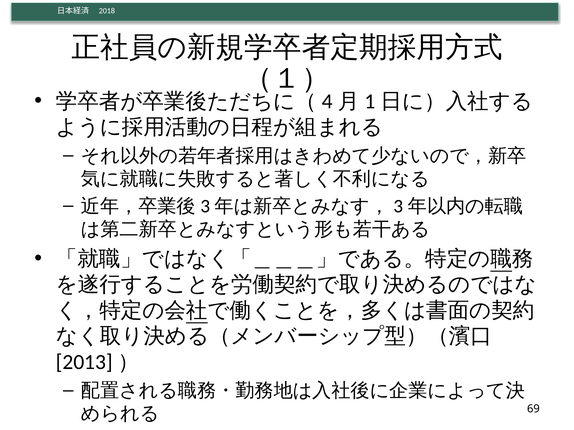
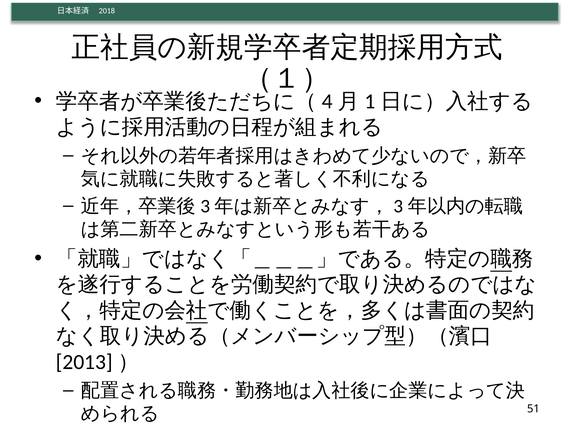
69: 69 -> 51 (533, 409)
